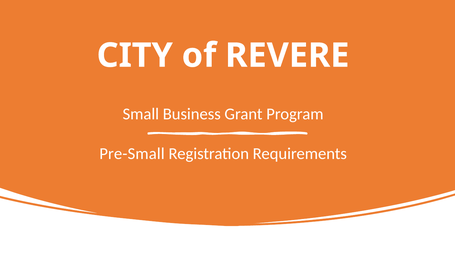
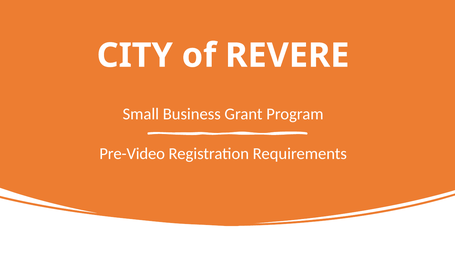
Pre-Small: Pre-Small -> Pre-Video (132, 154)
